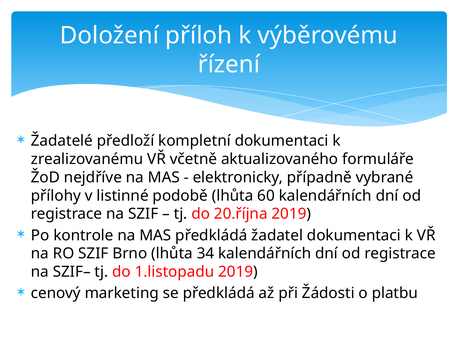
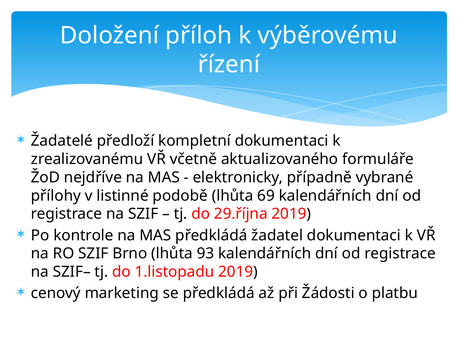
60: 60 -> 69 (266, 196)
20.října: 20.října -> 29.října (241, 214)
34: 34 -> 93 (205, 254)
